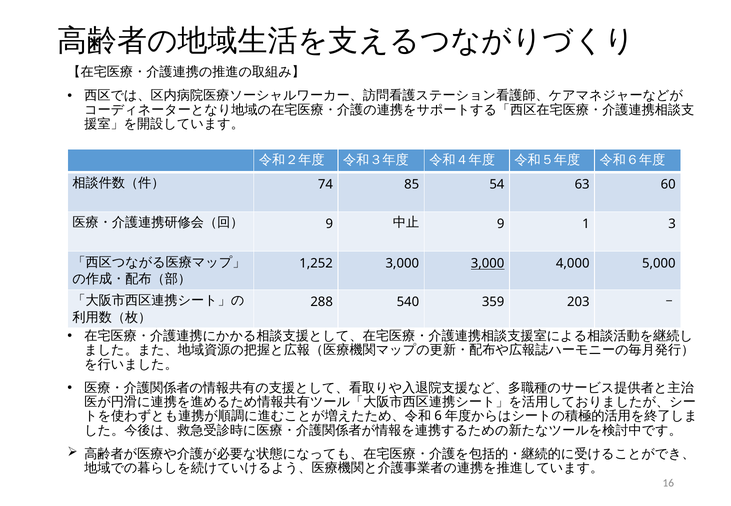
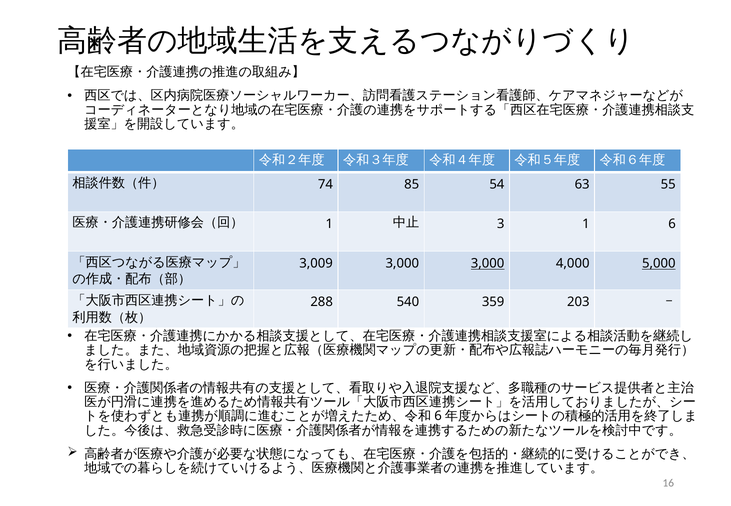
60: 60 -> 55 (668, 184)
9: 9 -> 1 (329, 224)
9: 9 -> 3 (501, 224)
3: 3 -> 6 (672, 224)
1,252: 1,252 -> 3,009 (316, 264)
5,000 underline: none -> present (659, 264)
